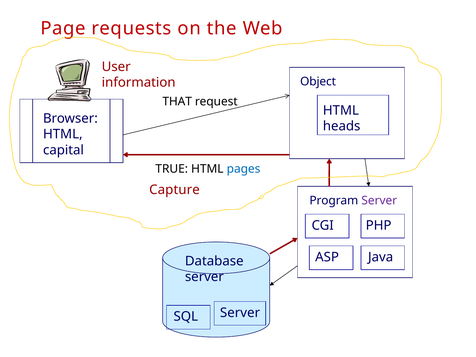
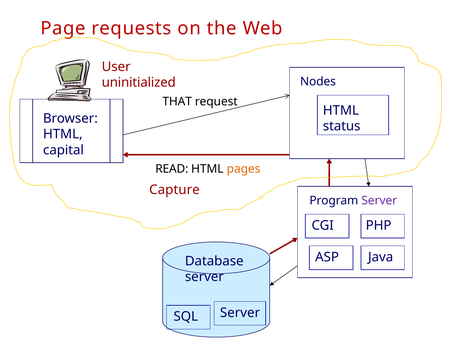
Object: Object -> Nodes (318, 82)
information: information -> uninitialized (139, 83)
heads: heads -> status (342, 126)
TRUE: TRUE -> READ (172, 169)
pages colour: blue -> orange (244, 169)
